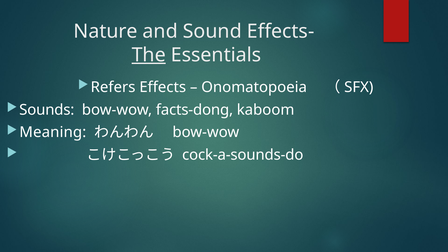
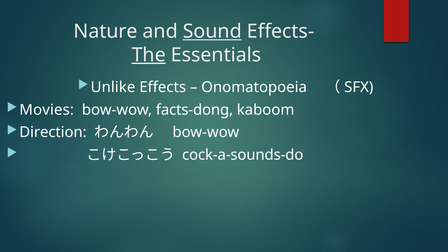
Sound underline: none -> present (212, 31)
Refers: Refers -> Unlike (113, 87)
Sounds: Sounds -> Movies (47, 110)
Meaning: Meaning -> Direction (53, 132)
